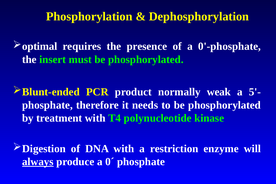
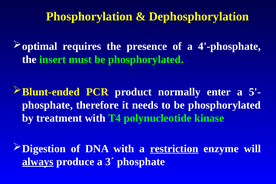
0'-phosphate: 0'-phosphate -> 4'-phosphate (230, 46)
weak: weak -> enter (219, 92)
restriction underline: none -> present (174, 149)
0´: 0´ -> 3´ (110, 162)
